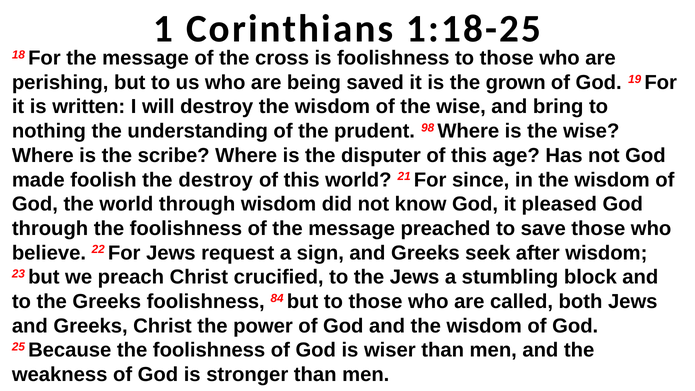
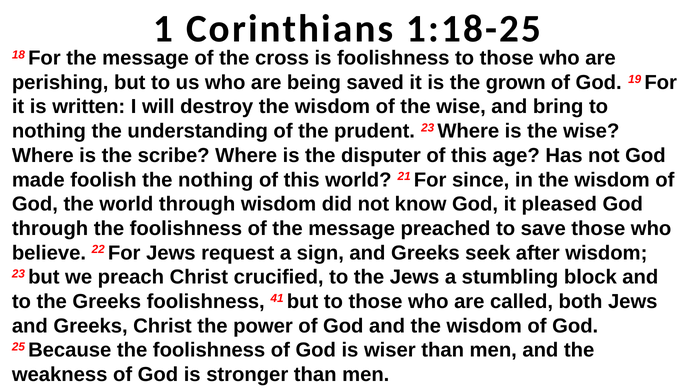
prudent 98: 98 -> 23 (428, 128)
the destroy: destroy -> nothing (216, 180)
84: 84 -> 41 (277, 298)
